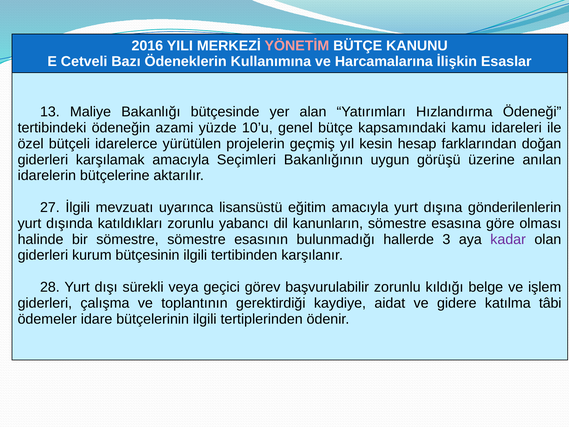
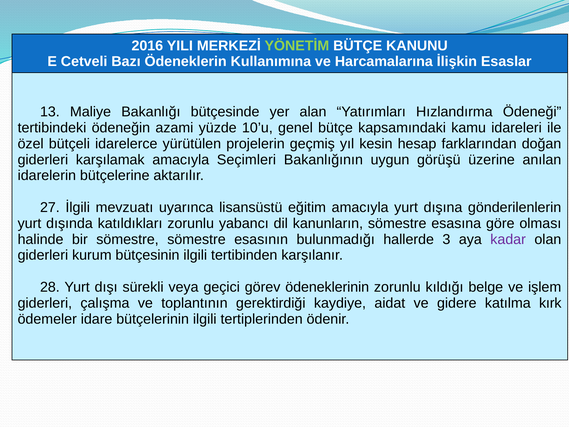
YÖNETİM colour: pink -> light green (297, 46)
başvurulabilir: başvurulabilir -> ödeneklerinin (327, 287)
tâbi: tâbi -> kırk (550, 303)
